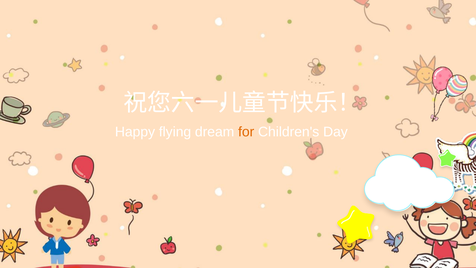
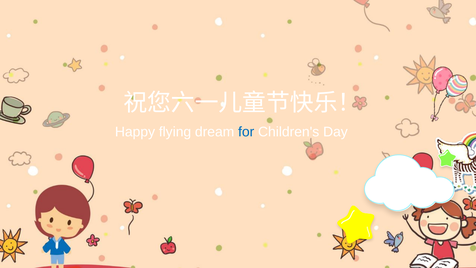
for colour: orange -> blue (246, 132)
